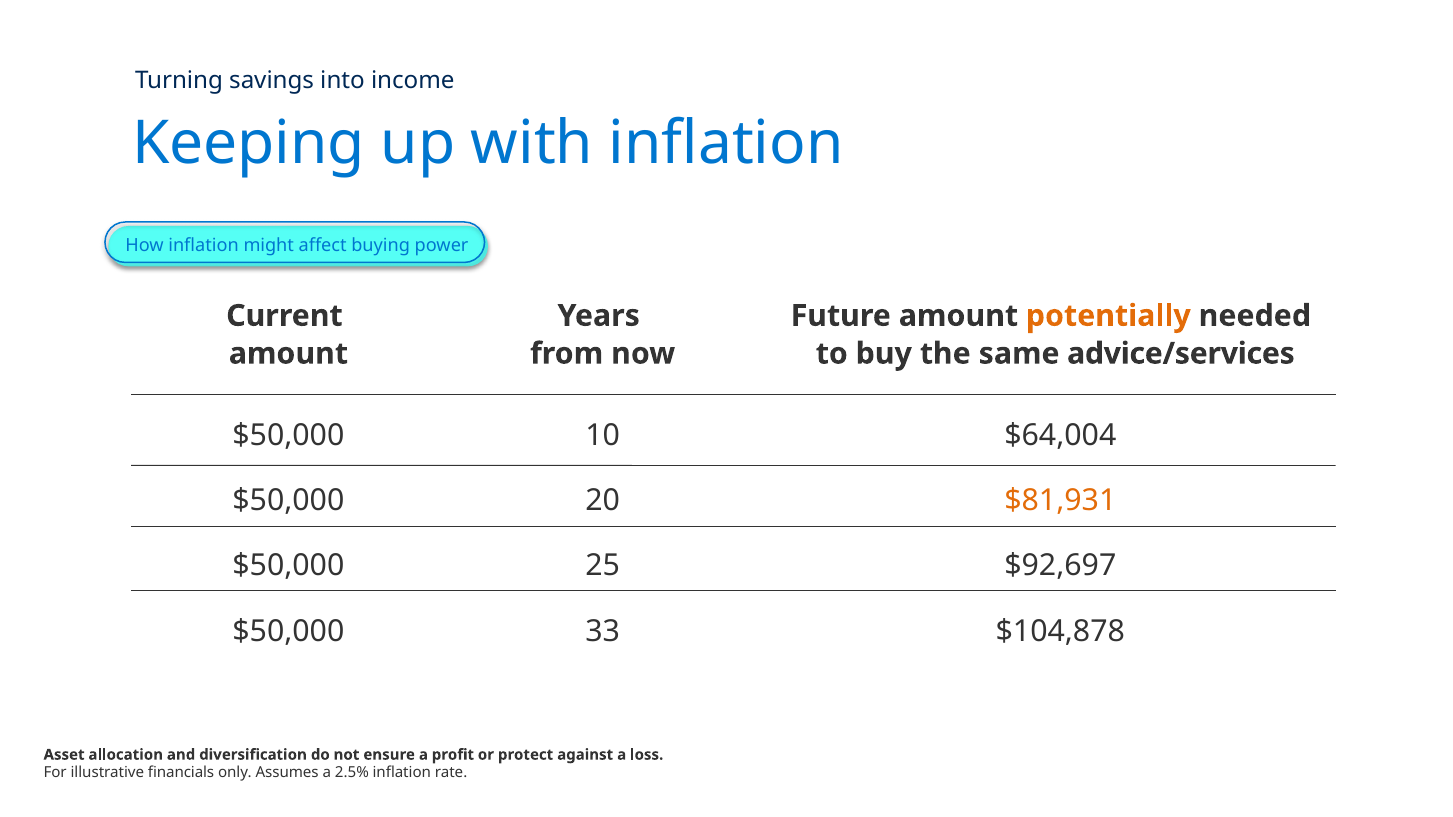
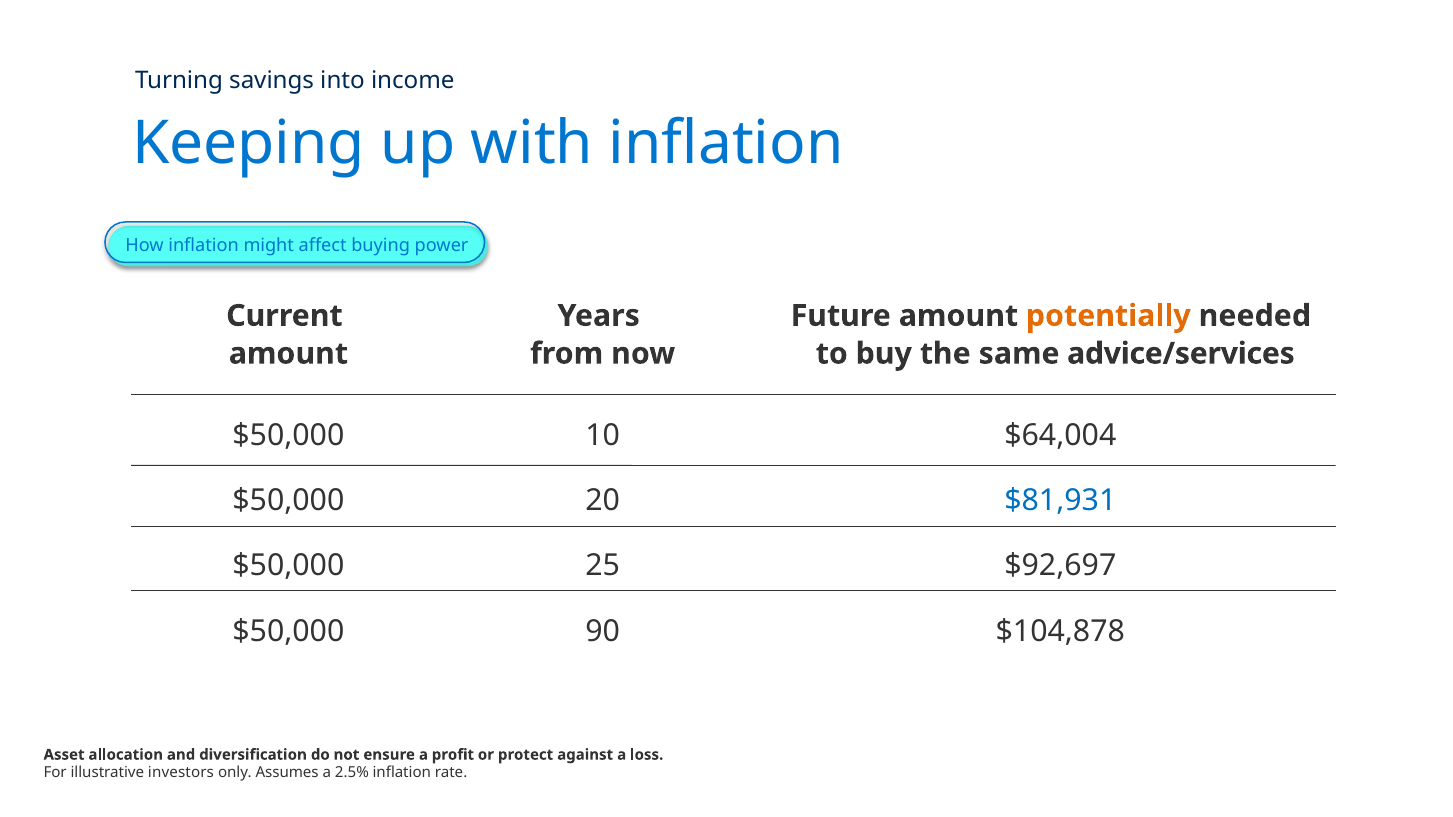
$81,931 colour: orange -> blue (1060, 501)
33: 33 -> 90 (603, 632)
financials: financials -> investors (181, 773)
